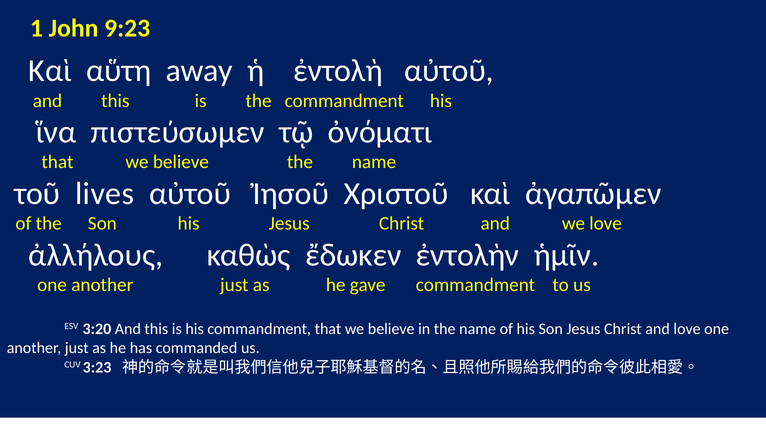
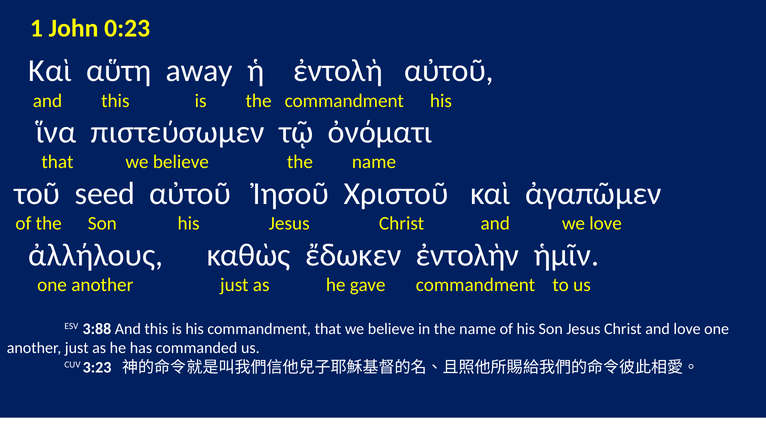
9:23: 9:23 -> 0:23 (127, 28)
lives: lives -> seed (105, 194)
3:20: 3:20 -> 3:88 (97, 329)
